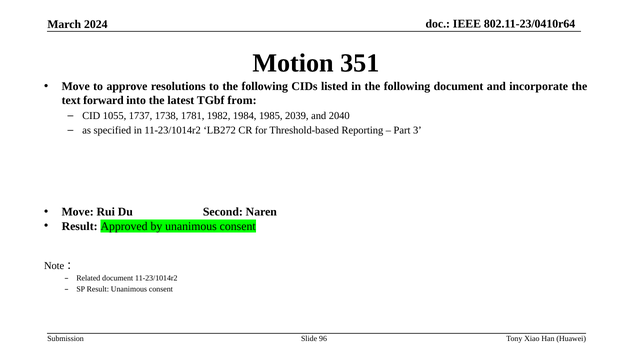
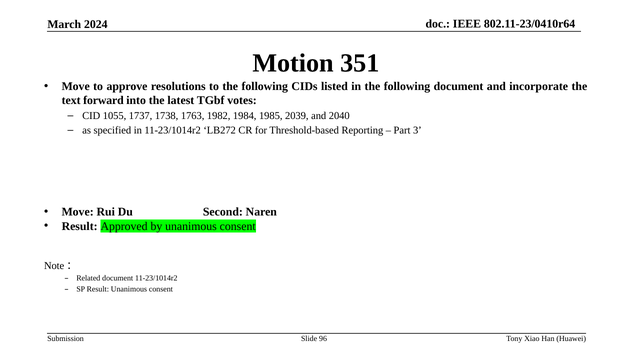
from: from -> votes (242, 101)
1781: 1781 -> 1763 (193, 116)
